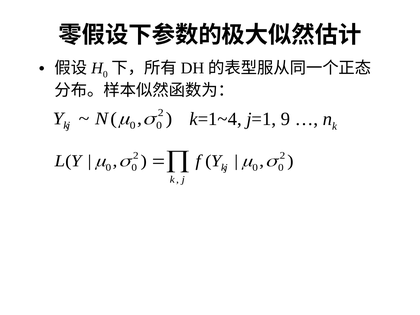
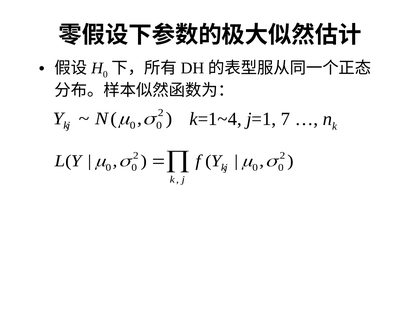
9: 9 -> 7 (285, 119)
